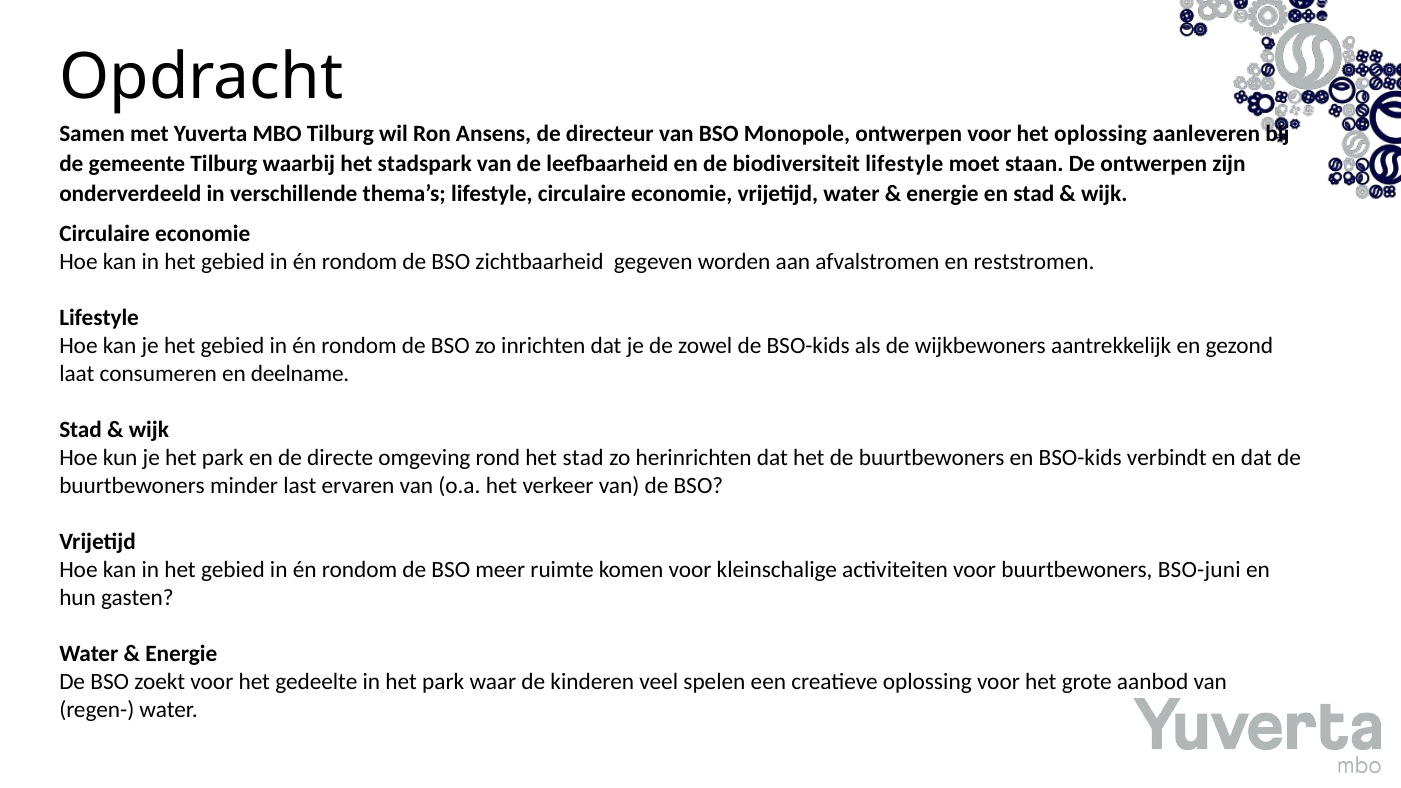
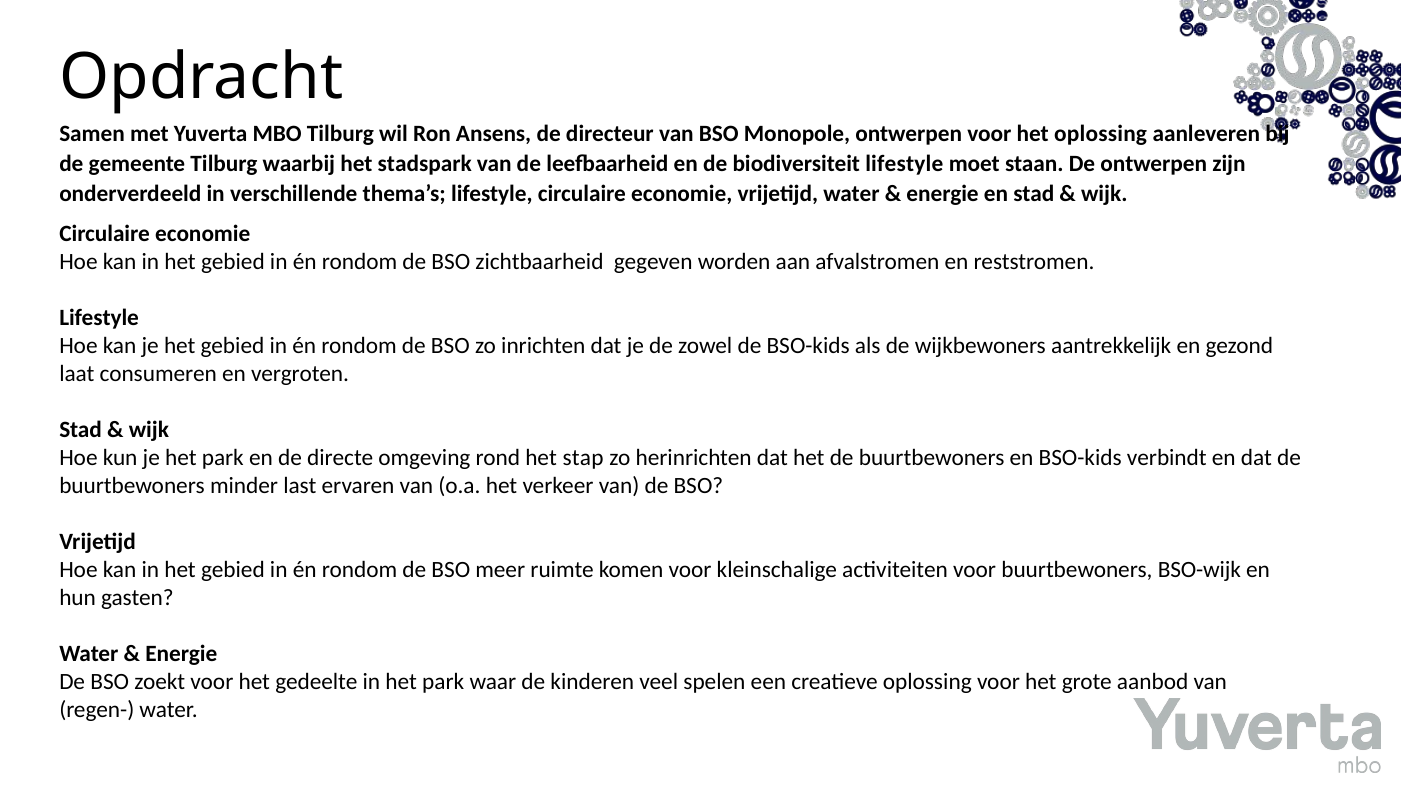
deelname: deelname -> vergroten (300, 373)
het stad: stad -> stap (583, 457)
BSO-juni: BSO-juni -> BSO-wijk (1199, 569)
